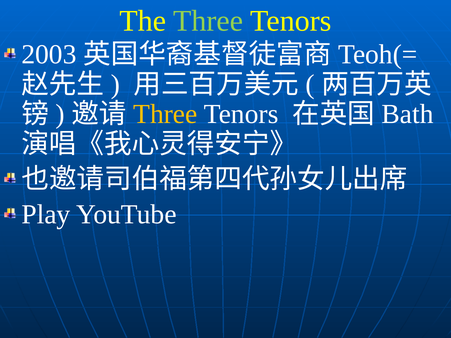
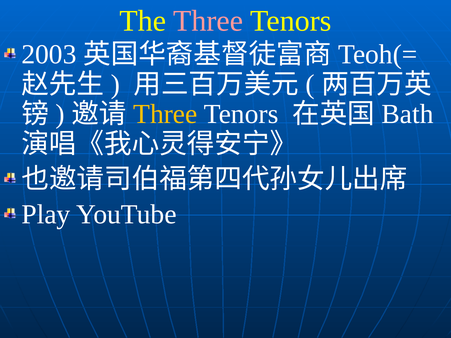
Three colour: light green -> pink (208, 21)
